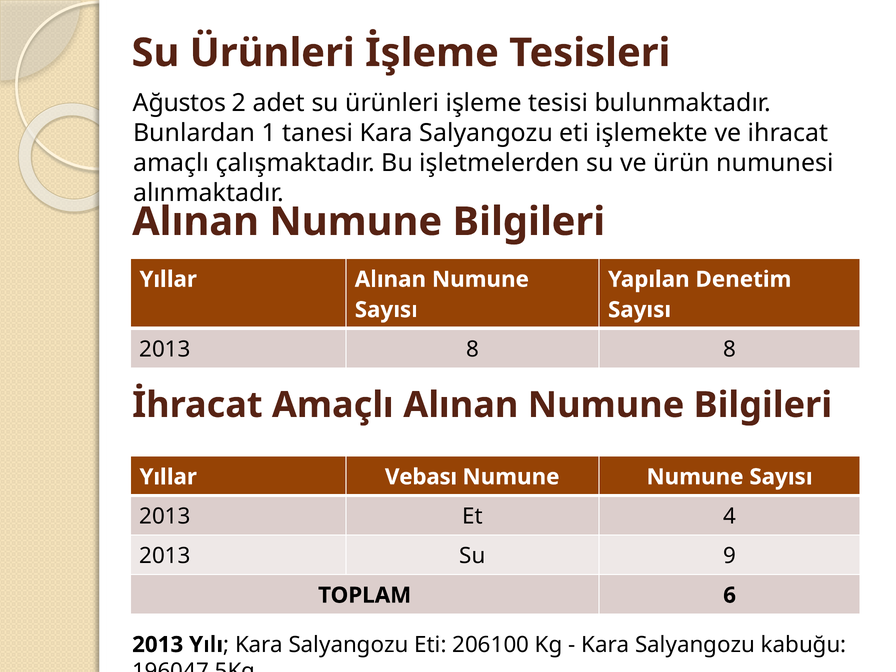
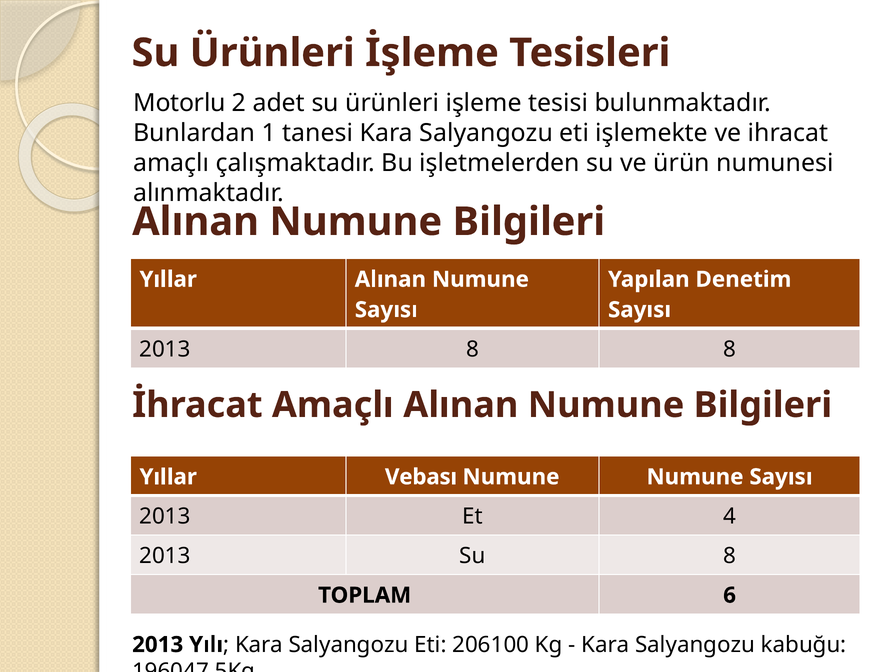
Ağustos: Ağustos -> Motorlu (179, 103)
Su 9: 9 -> 8 (730, 556)
